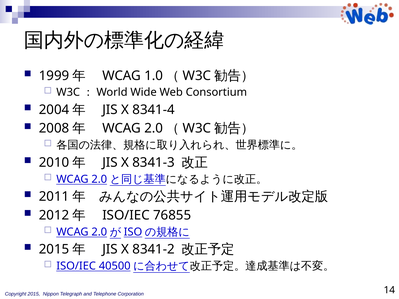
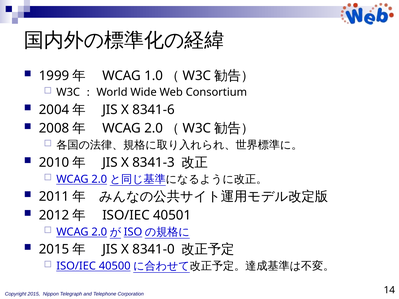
8341-4: 8341-4 -> 8341-6 (154, 110)
76855: 76855 -> 40501 (172, 215)
8341-2: 8341-2 -> 8341-0 (154, 250)
